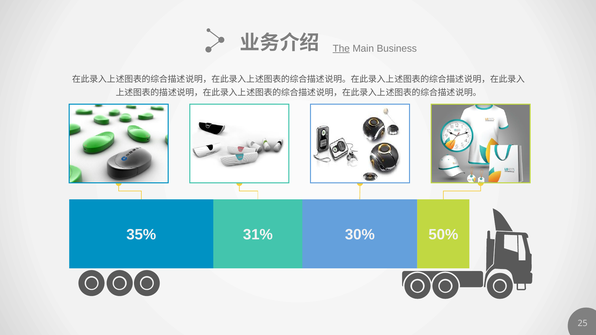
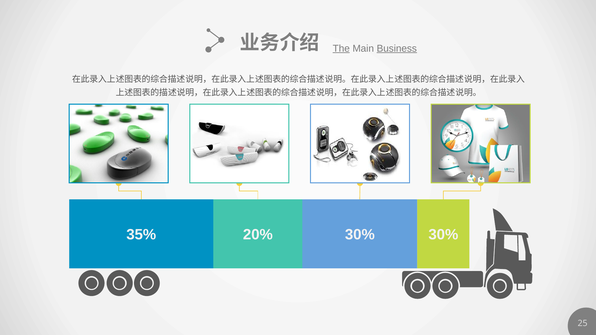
Business underline: none -> present (397, 48)
31%: 31% -> 20% (258, 235)
30% 50%: 50% -> 30% (443, 235)
